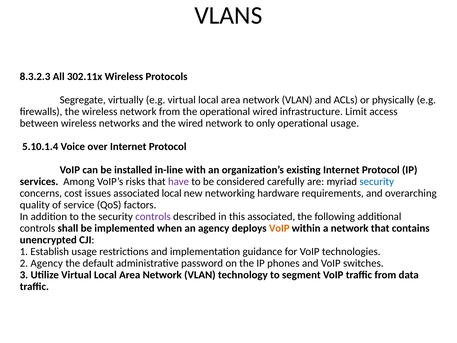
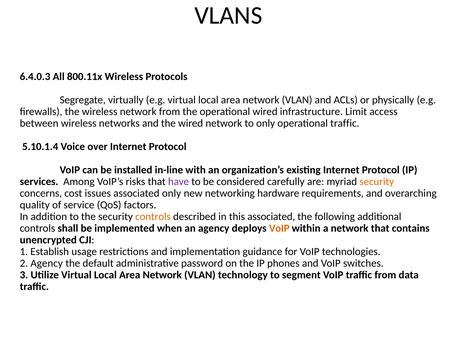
8.3.2.3: 8.3.2.3 -> 6.4.0.3 (35, 77)
302.11x: 302.11x -> 800.11x (85, 77)
operational usage: usage -> traffic (345, 123)
security colour: blue -> orange (377, 182)
associated local: local -> only (172, 193)
controls colour: purple -> orange (153, 216)
